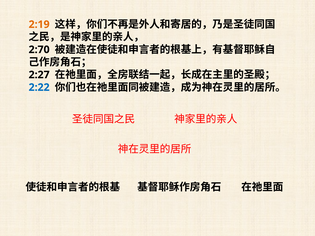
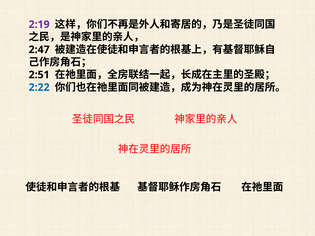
2:19 colour: orange -> purple (39, 24)
2:70: 2:70 -> 2:47 (39, 50)
2:27: 2:27 -> 2:51 (39, 75)
